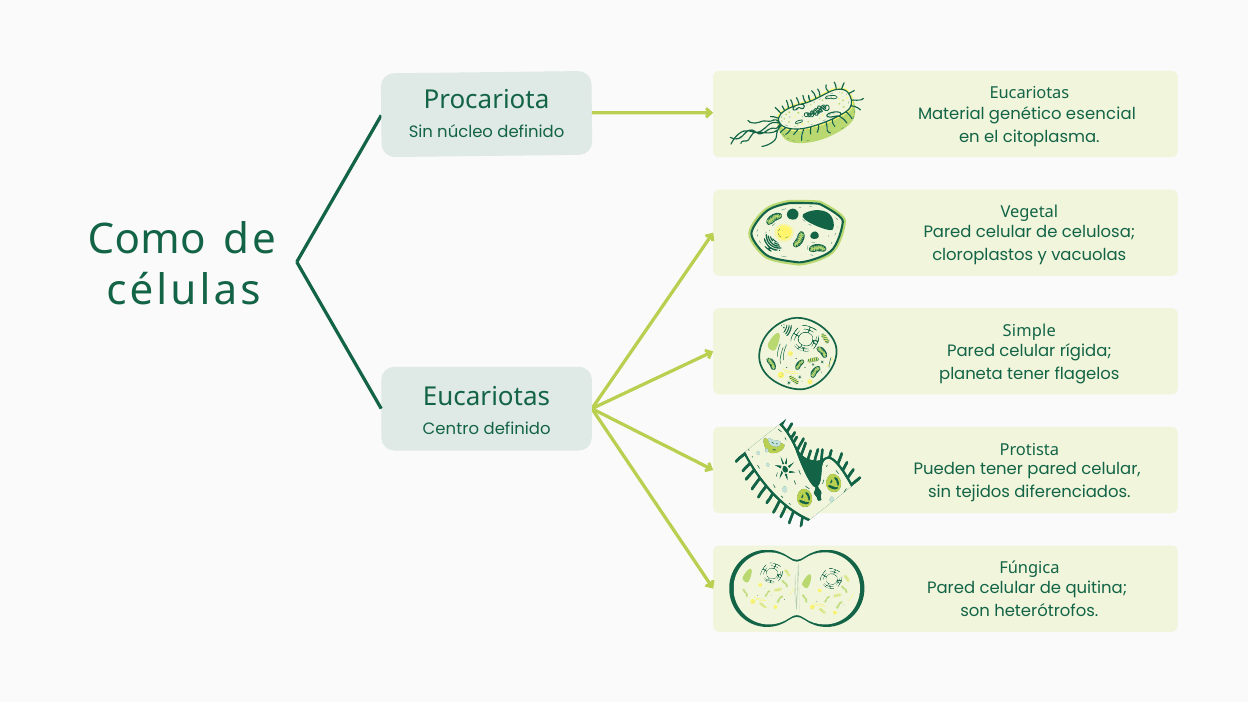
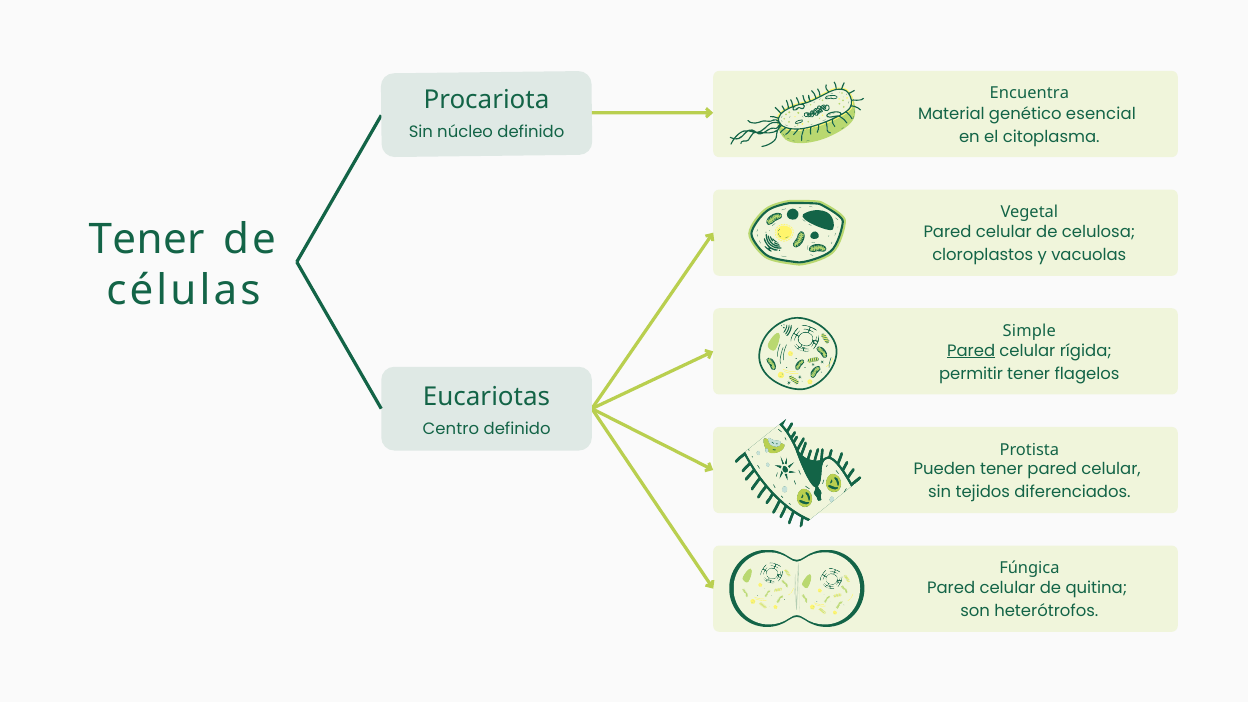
Eucariotas: Eucariotas -> Encuentra (1029, 93)
Como: Como -> Tener (147, 240)
Pared underline: none -> present (971, 351)
planeta: planeta -> permitir (971, 374)
